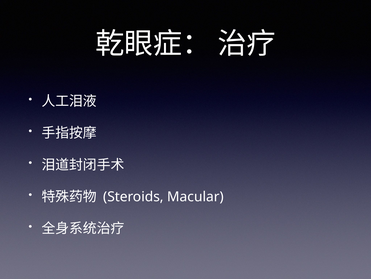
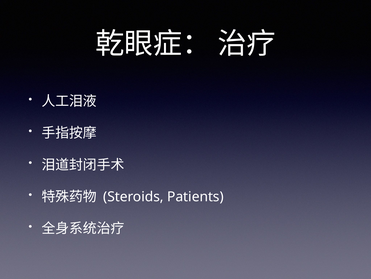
Macular: Macular -> Patients (195, 196)
